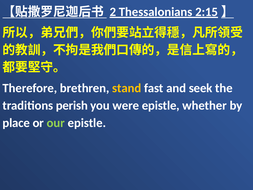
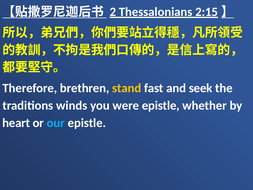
perish: perish -> winds (72, 105)
place: place -> heart (16, 123)
our colour: light green -> light blue (56, 123)
